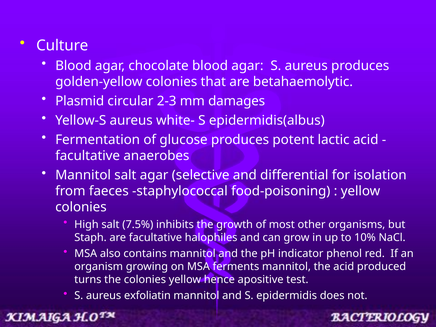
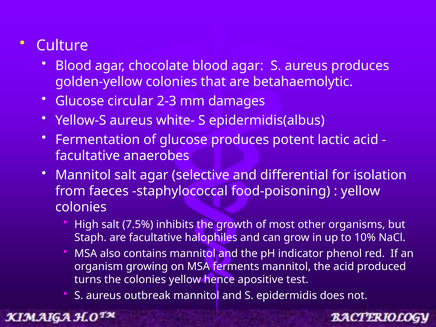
Plasmid: Plasmid -> Glucose (80, 101)
exfoliatin: exfoliatin -> outbreak (147, 296)
